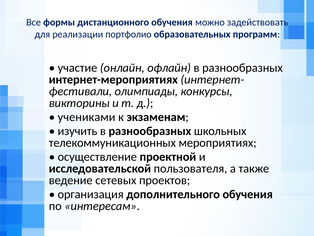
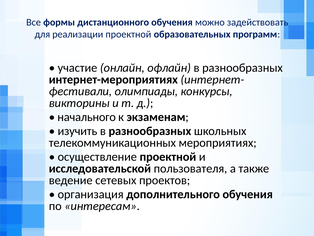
реализации портфолио: портфолио -> проектной (128, 34)
учениками: учениками -> начального (87, 117)
